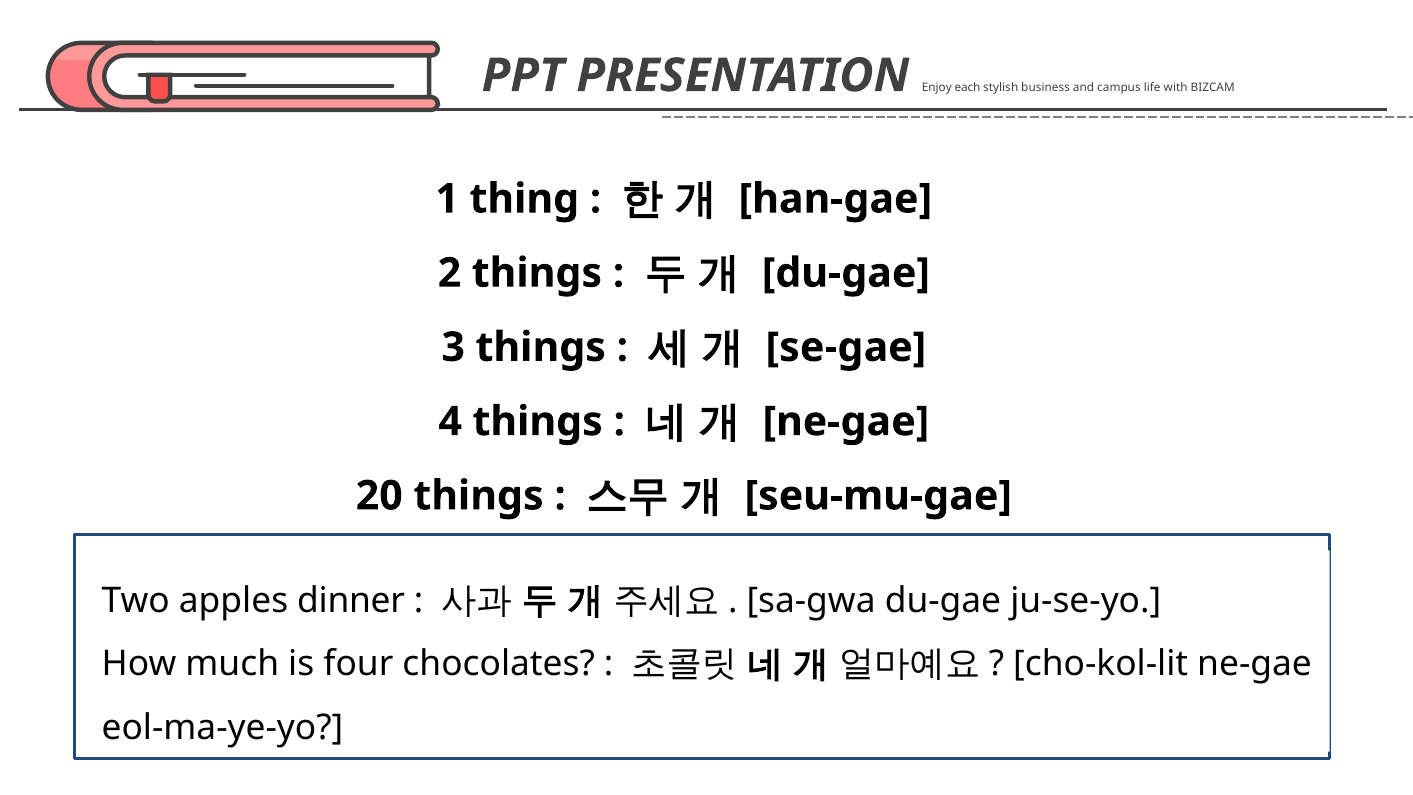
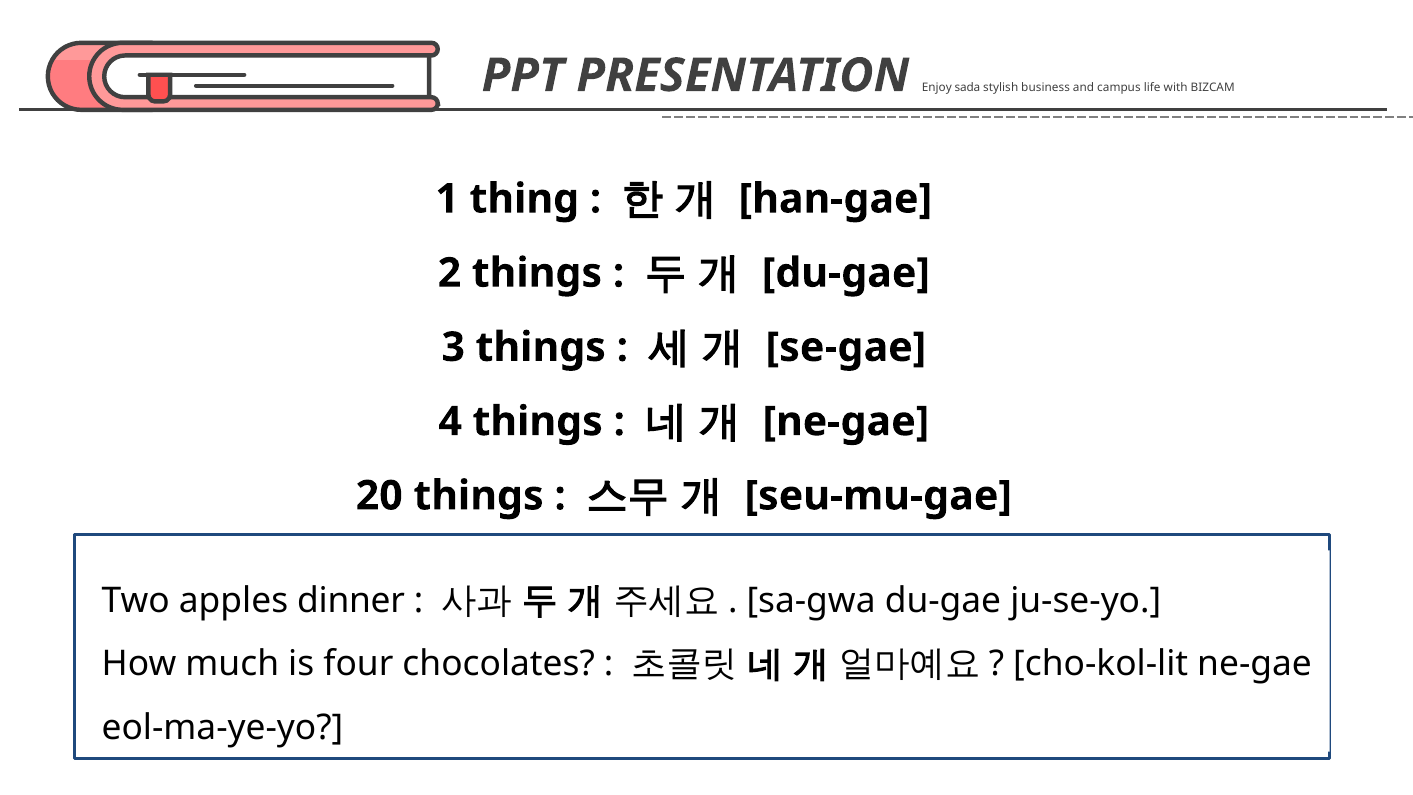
each: each -> sada (967, 87)
